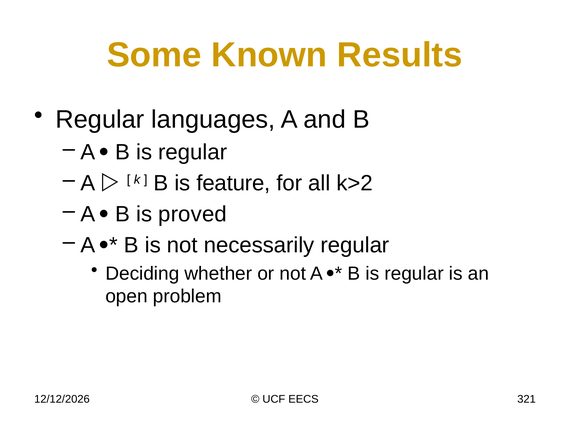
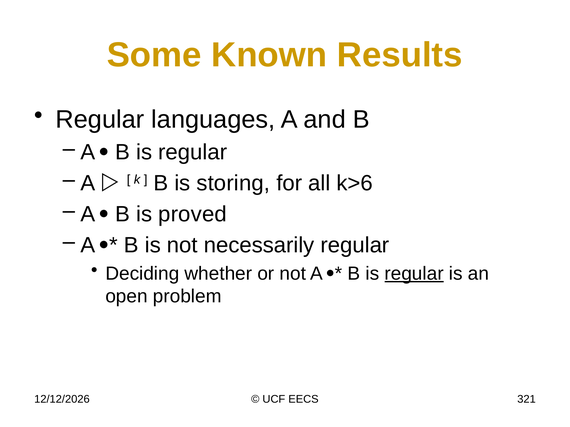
feature: feature -> storing (233, 183)
k>2: k>2 -> k>6 (355, 183)
regular underline: none -> present (414, 274)
